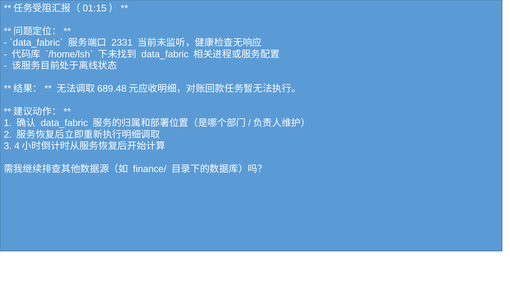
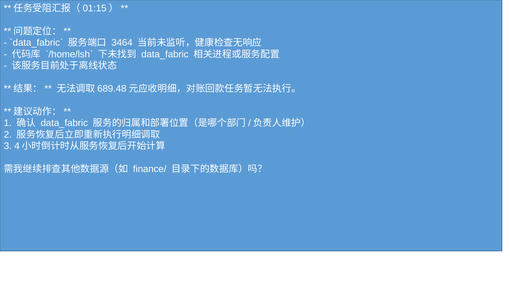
2331: 2331 -> 3464 (122, 43)
